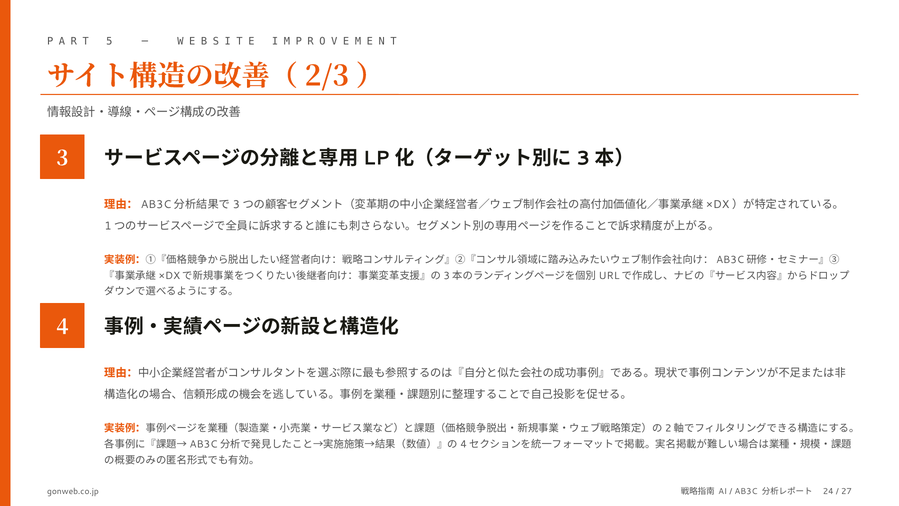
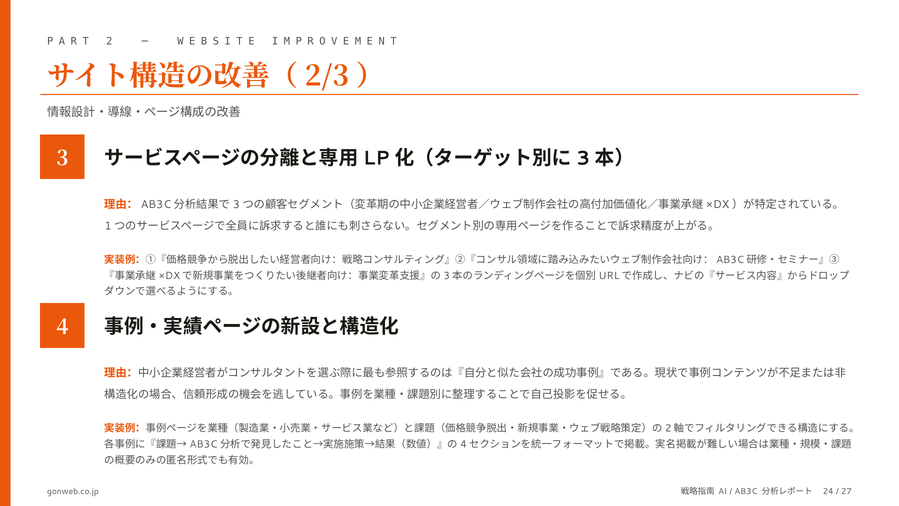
5: 5 -> 2 (109, 41)
